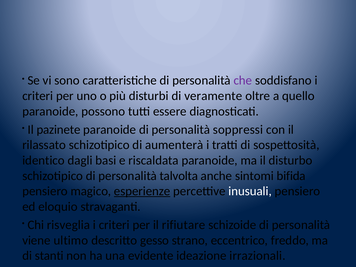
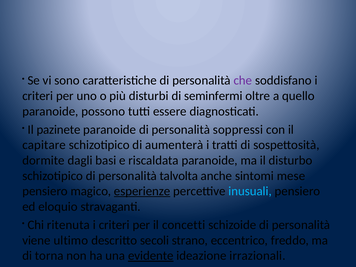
veramente: veramente -> seminfermi (213, 96)
rilassato: rilassato -> capitare (44, 145)
identico: identico -> dormite (43, 160)
bifida: bifida -> mese (291, 176)
inusuali colour: white -> light blue (250, 191)
risveglia: risveglia -> ritenuta (68, 225)
rifiutare: rifiutare -> concetti (184, 225)
gesso: gesso -> secoli (155, 240)
stanti: stanti -> torna (49, 256)
evidente underline: none -> present (151, 256)
